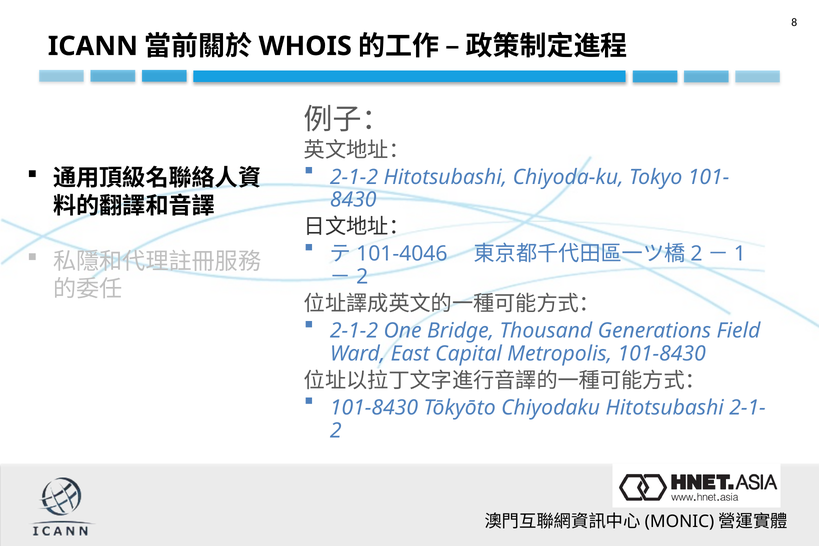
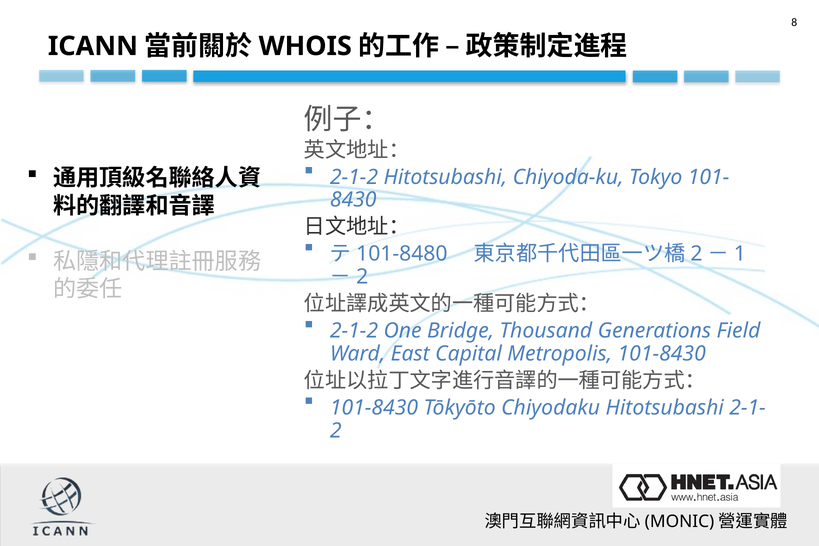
101-4046: 101-4046 -> 101-8480 (402, 254)
